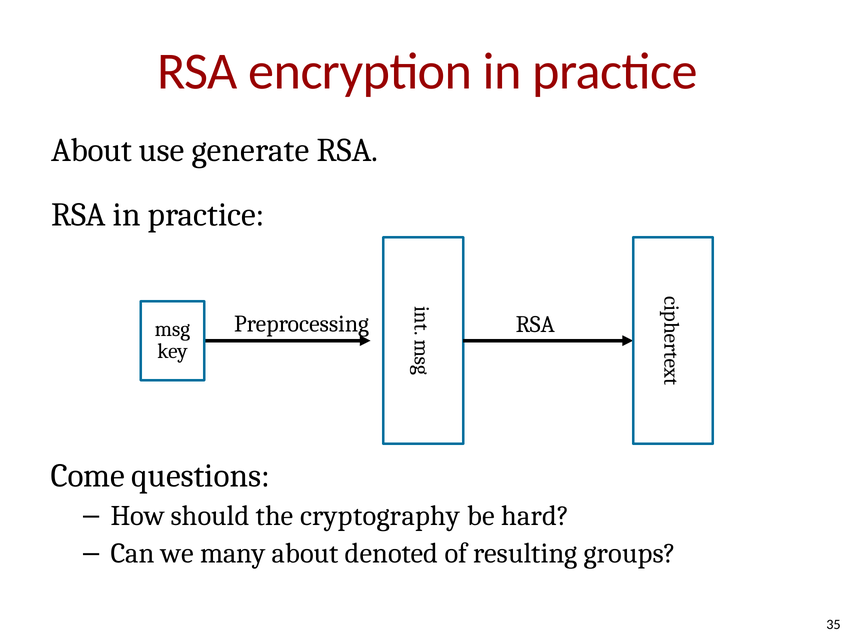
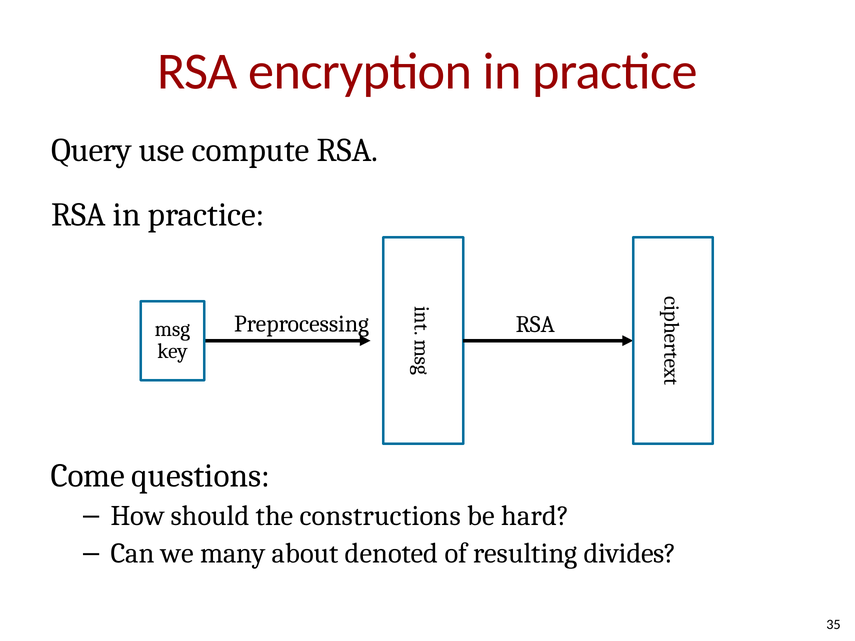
About: About -> Query (91, 150)
generate: generate -> compute (251, 150)
cryptography: cryptography -> constructions (380, 516)
groups: groups -> divides (630, 553)
